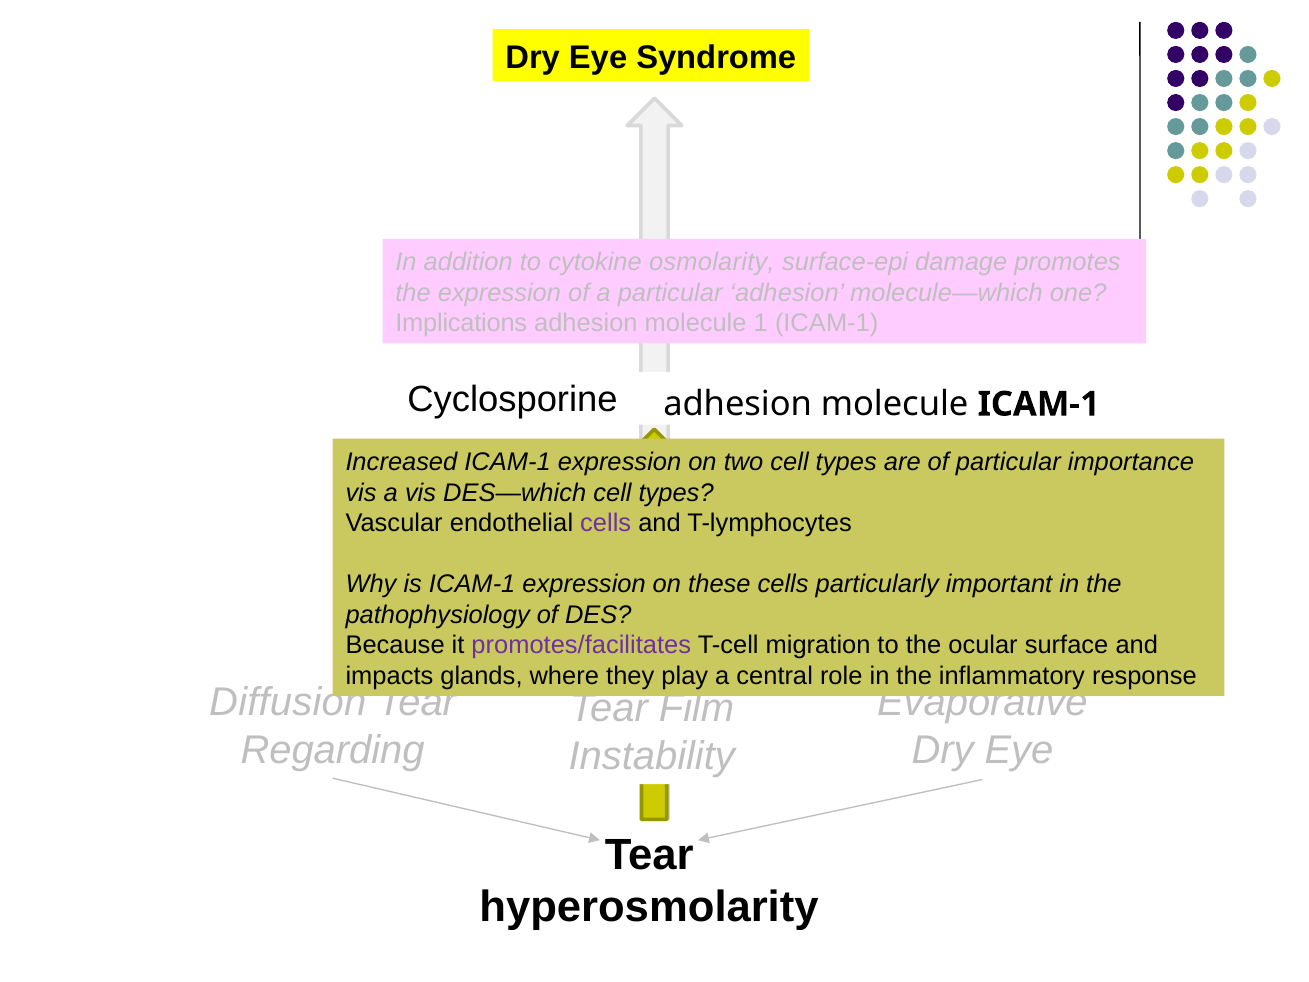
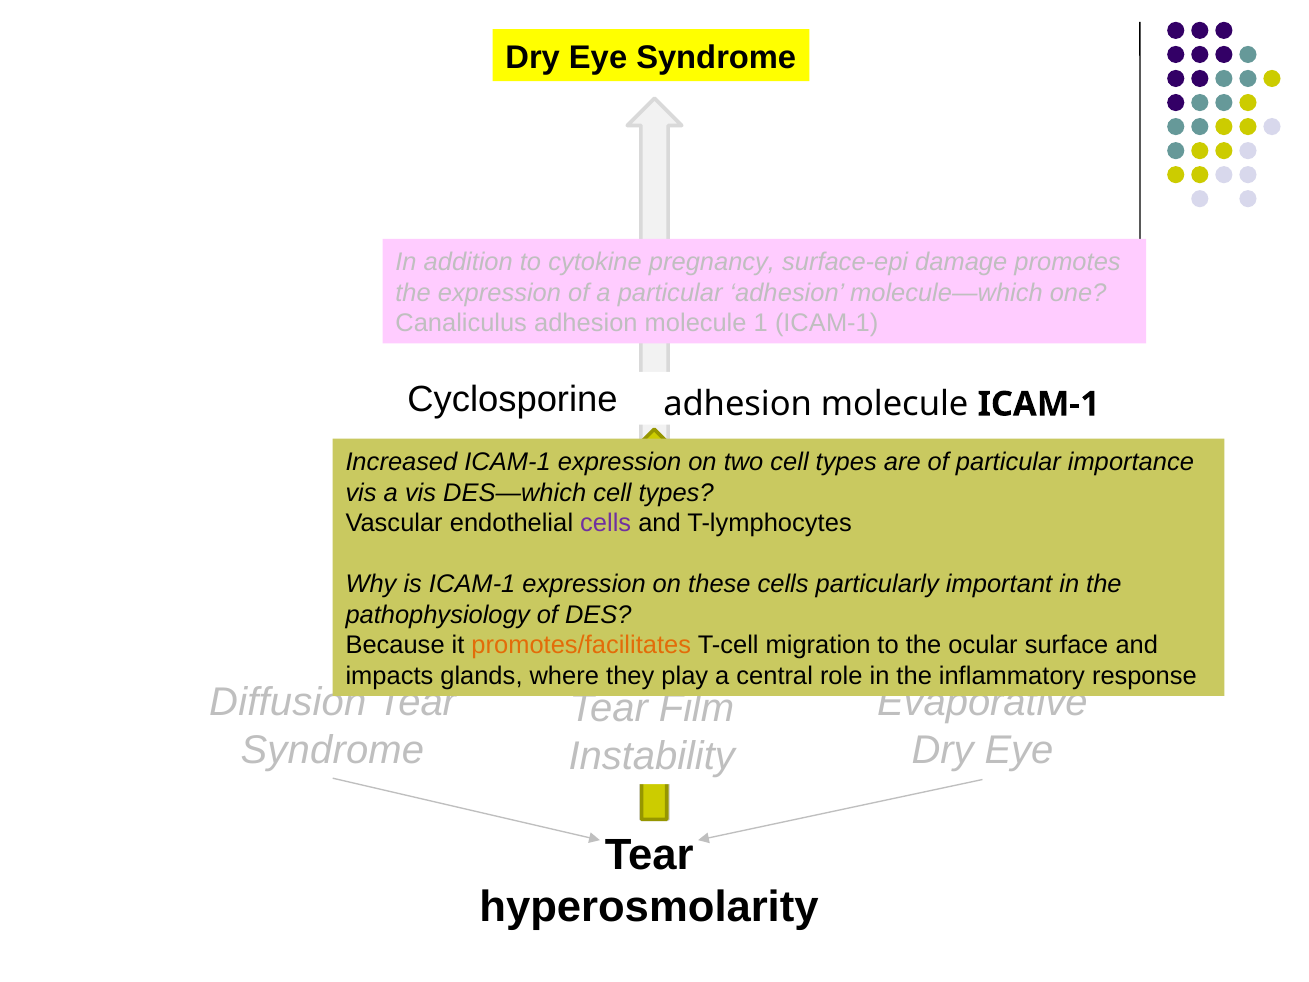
osmolarity: osmolarity -> pregnancy (712, 262)
Implications: Implications -> Canaliculus (461, 323)
promotes/facilitates colour: purple -> orange (581, 645)
Regarding: Regarding -> Syndrome (332, 750)
